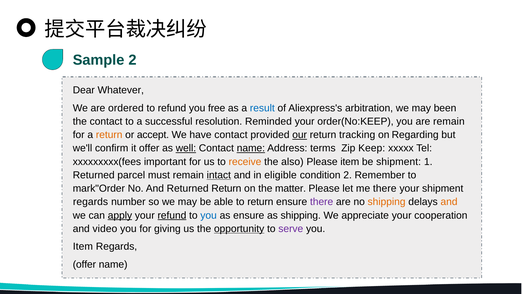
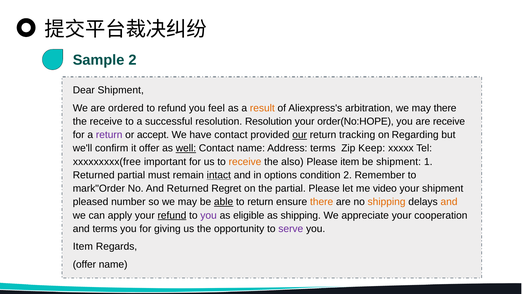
Dear Whatever: Whatever -> Shipment (121, 90)
free: free -> feel (217, 108)
result colour: blue -> orange (262, 108)
may been: been -> there (445, 108)
the contact: contact -> receive (106, 121)
resolution Reminded: Reminded -> Resolution (269, 121)
order(No:KEEP: order(No:KEEP -> order(No:HOPE (356, 121)
are remain: remain -> receive (449, 121)
return colour: orange -> purple (109, 135)
name underline: present -> none (251, 148)
xxxxxxxxx(fees: xxxxxxxxx(fees -> xxxxxxxxx(free (107, 162)
Returned parcel: parcel -> partial (131, 175)
eligible: eligible -> options (281, 175)
Returned Return: Return -> Regret (226, 188)
the matter: matter -> partial (290, 188)
me there: there -> video (385, 188)
regards: regards -> pleased (91, 202)
able underline: none -> present (224, 202)
there colour: purple -> orange (322, 202)
apply underline: present -> none (120, 215)
you colour: blue -> purple (209, 215)
as ensure: ensure -> eligible (249, 215)
and video: video -> terms (105, 229)
opportunity underline: present -> none (239, 229)
